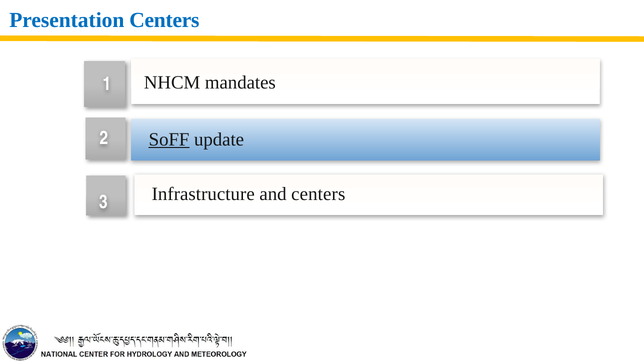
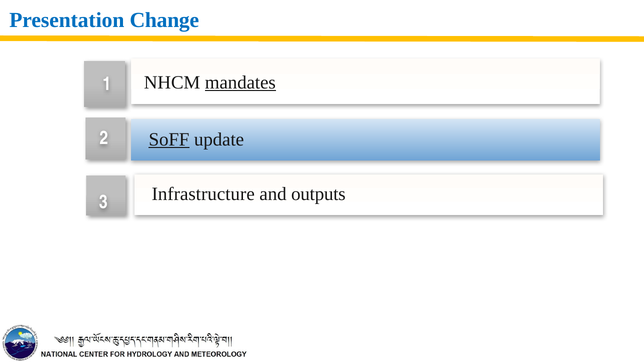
Presentation Centers: Centers -> Change (164, 20)
mandates underline: none -> present (240, 83)
and centers: centers -> outputs (318, 194)
